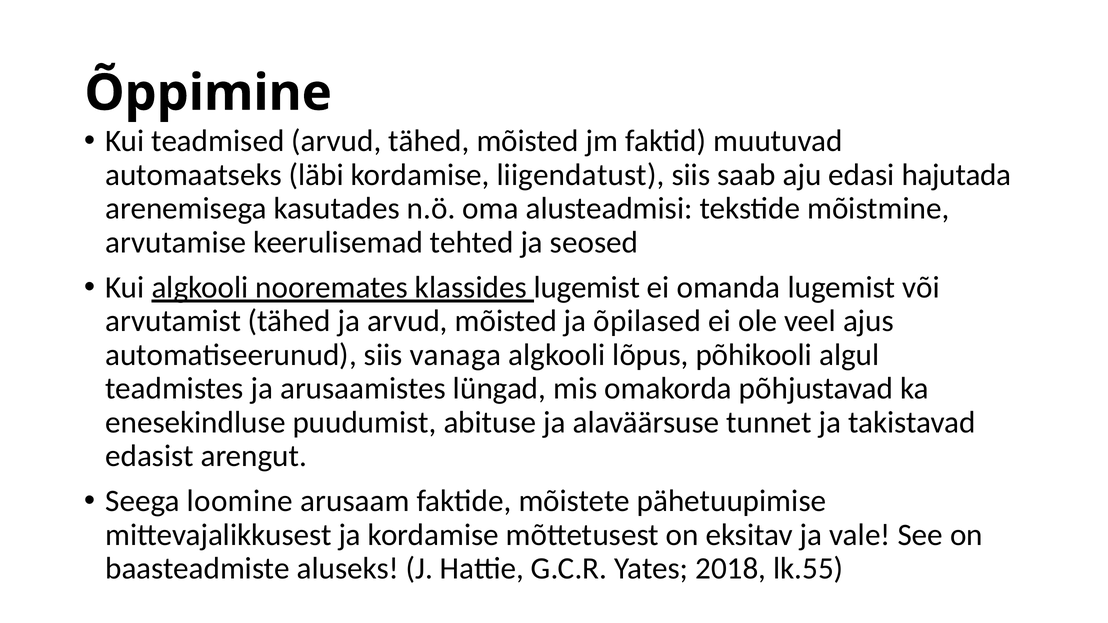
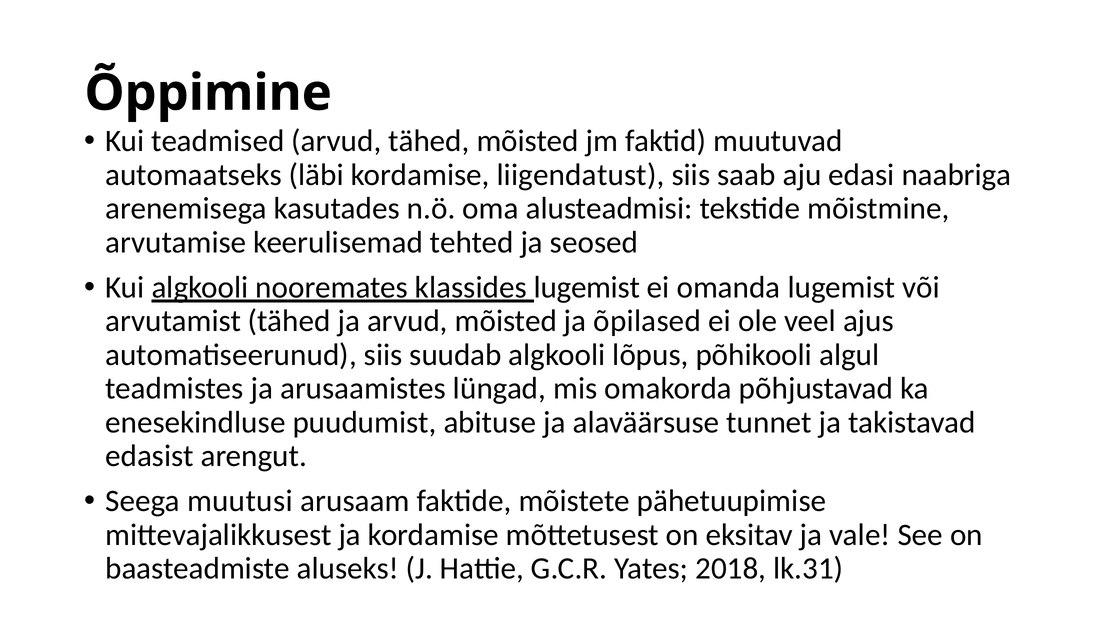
hajutada: hajutada -> naabriga (956, 175)
vanaga: vanaga -> suudab (455, 355)
loomine: loomine -> muutusi (240, 501)
lk.55: lk.55 -> lk.31 (808, 569)
